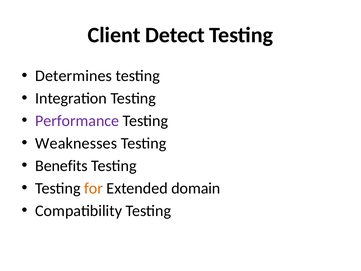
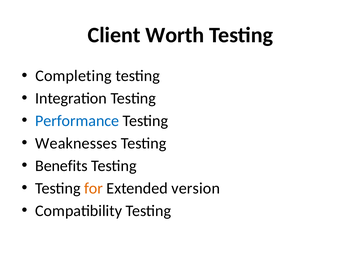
Detect: Detect -> Worth (175, 35)
Determines: Determines -> Completing (74, 76)
Performance colour: purple -> blue (77, 121)
domain: domain -> version (196, 188)
